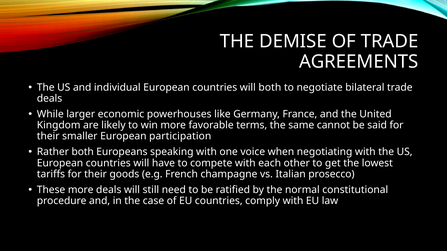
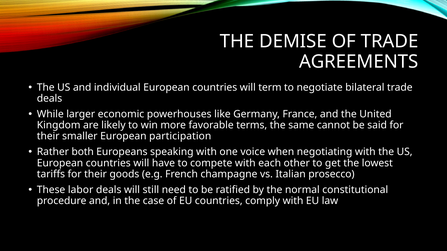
will both: both -> term (270, 88)
These more: more -> labor (81, 190)
